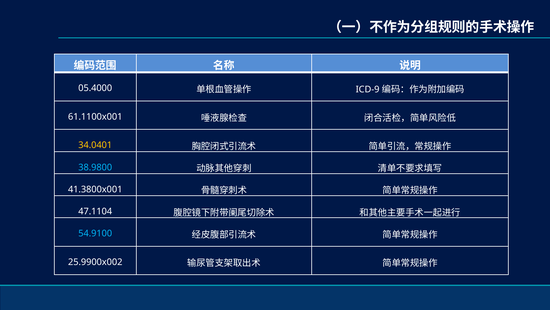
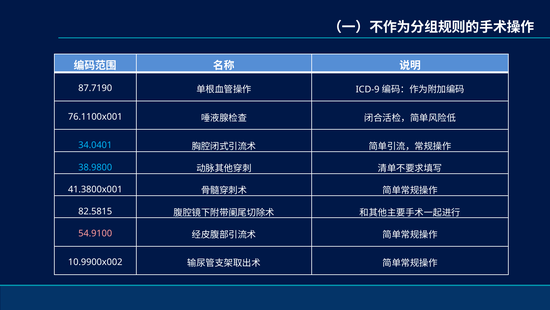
05.4000: 05.4000 -> 87.7190 (95, 88)
61.1100x001: 61.1100x001 -> 76.1100x001 (95, 117)
34.0401 colour: yellow -> light blue (95, 145)
47.1104: 47.1104 -> 82.5815 (95, 211)
54.9100 colour: light blue -> pink (95, 233)
25.9900x002: 25.9900x002 -> 10.9900x002 (95, 262)
